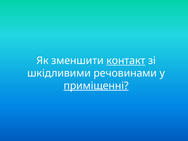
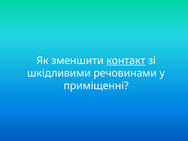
приміщенні underline: present -> none (96, 86)
